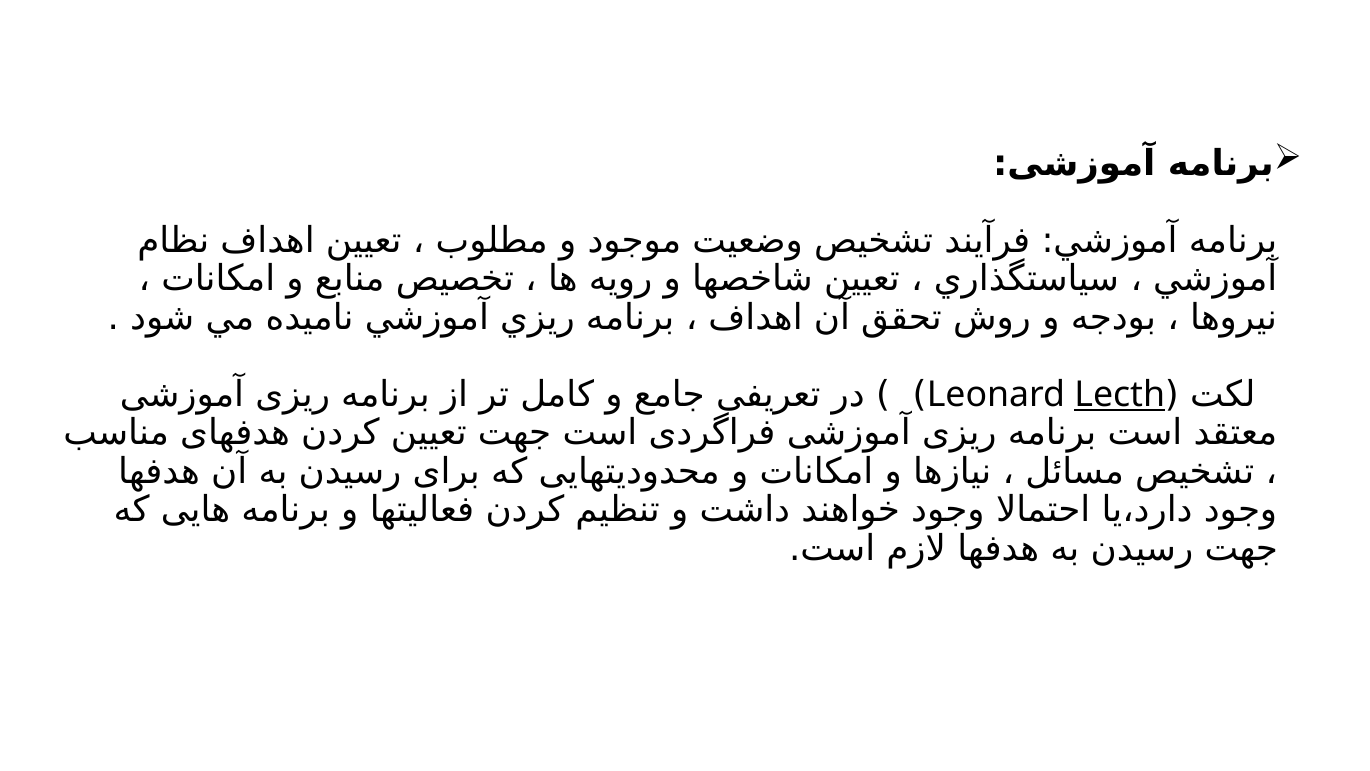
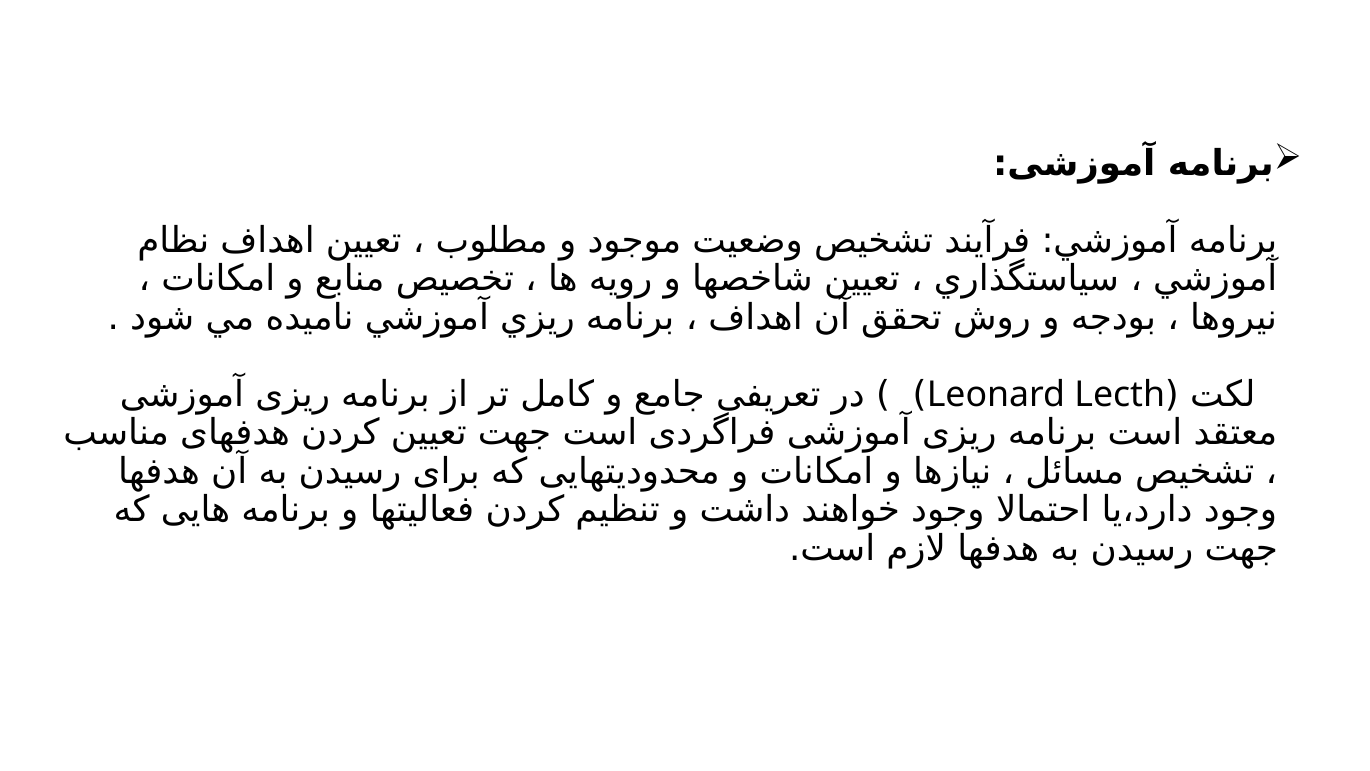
Lecth underline: present -> none (1120, 394)
